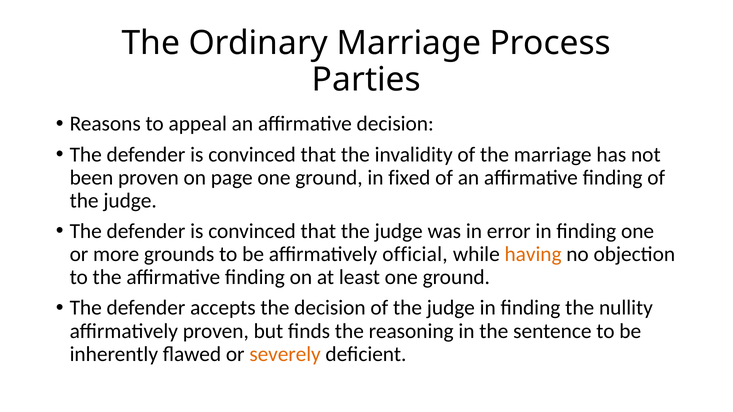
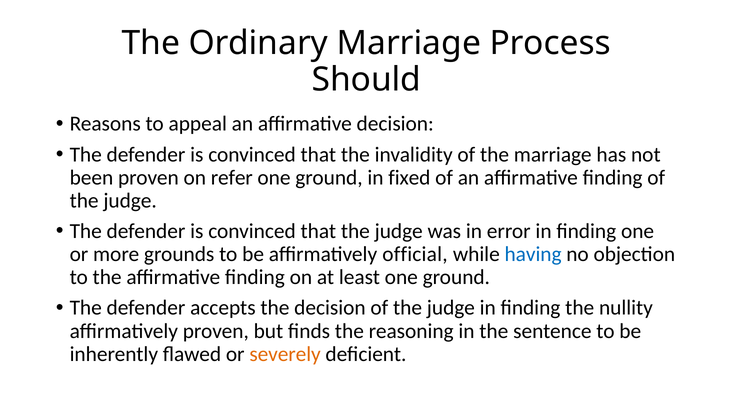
Parties: Parties -> Should (366, 80)
page: page -> refer (232, 178)
having colour: orange -> blue (533, 254)
